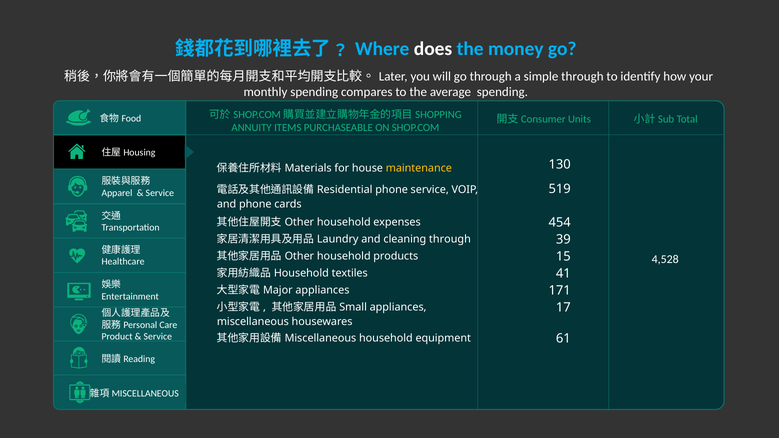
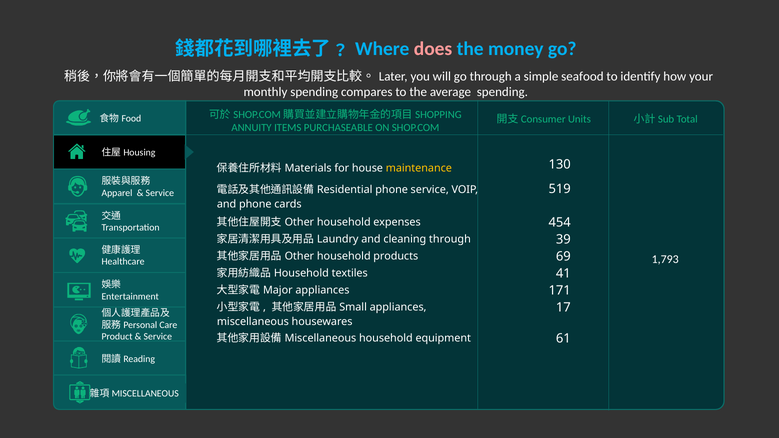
does colour: white -> pink (433, 49)
simple through: through -> seafood (582, 77)
15: 15 -> 69 (563, 256)
4,528: 4,528 -> 1,793 (665, 260)
